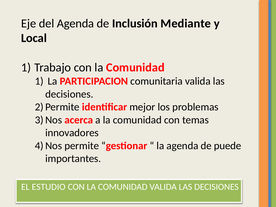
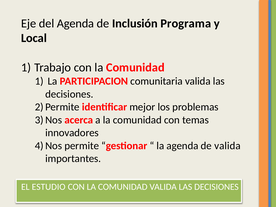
Mediante: Mediante -> Programa (186, 23)
de puede: puede -> valida (227, 146)
